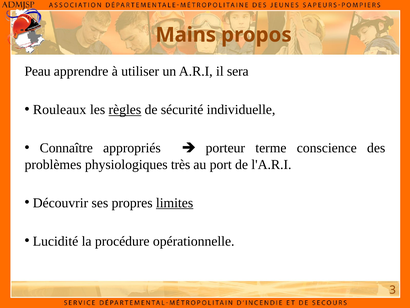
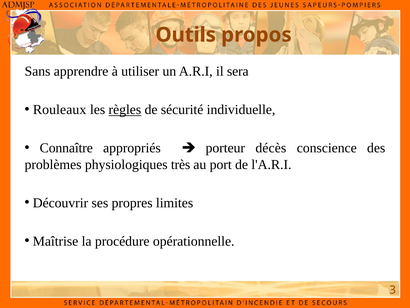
Mains: Mains -> Outils (186, 35)
Peau: Peau -> Sans (38, 71)
terme: terme -> décès (271, 148)
limites underline: present -> none (175, 203)
Lucidité: Lucidité -> Maîtrise (56, 241)
